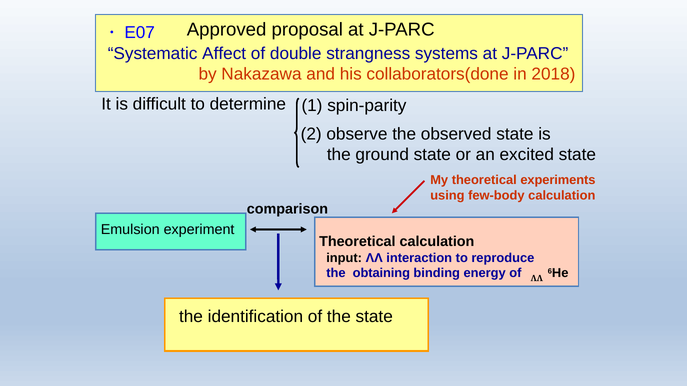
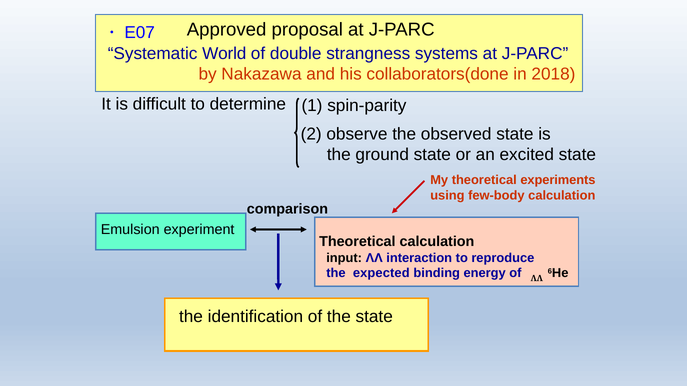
Affect: Affect -> World (224, 53)
obtaining: obtaining -> expected (381, 274)
